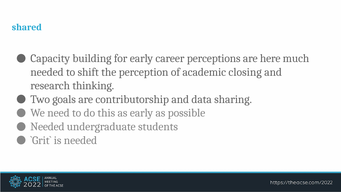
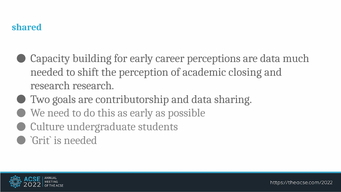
are here: here -> data (270, 58)
research thinking: thinking -> research (93, 86)
Needed: Needed -> Culture (47, 127)
